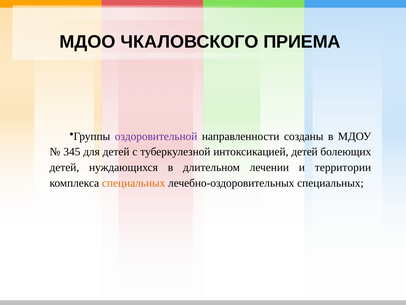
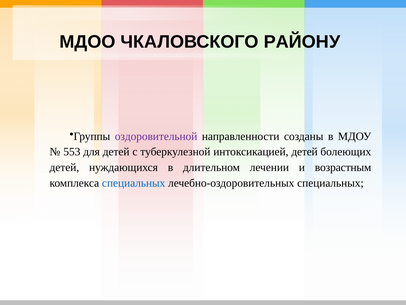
ПРИЕМА: ПРИЕМА -> РАЙОНУ (302, 42)
345: 345 -> 553 (72, 152)
территории: территории -> возрастным (343, 167)
специальных colour: orange -> blue (134, 183)
